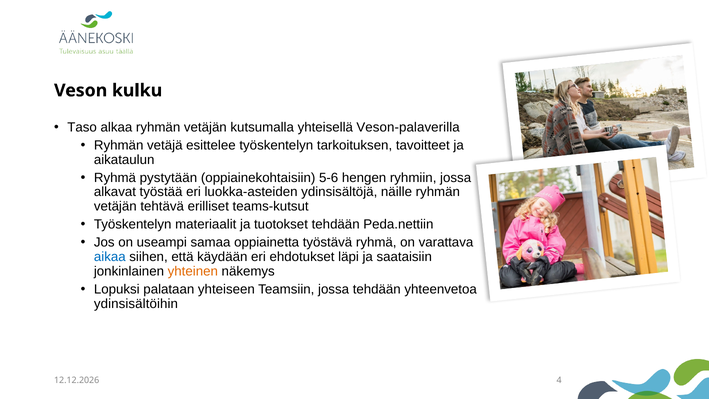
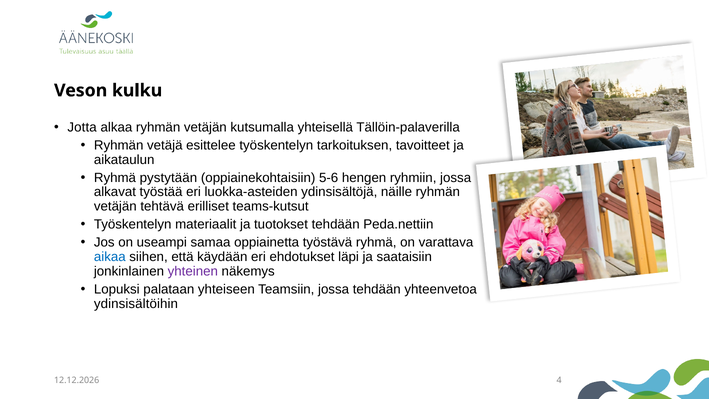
Taso: Taso -> Jotta (82, 127)
Veson-palaverilla: Veson-palaverilla -> Tällöin-palaverilla (408, 127)
yhteinen colour: orange -> purple (193, 271)
